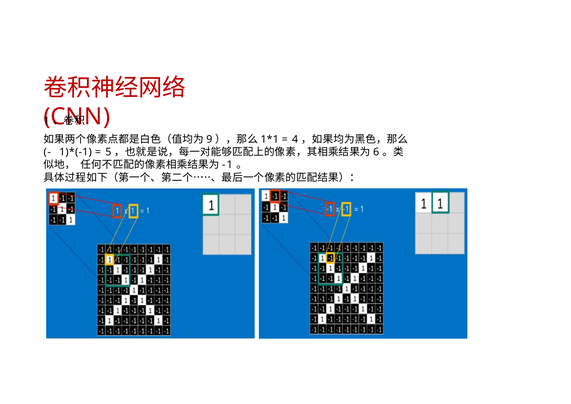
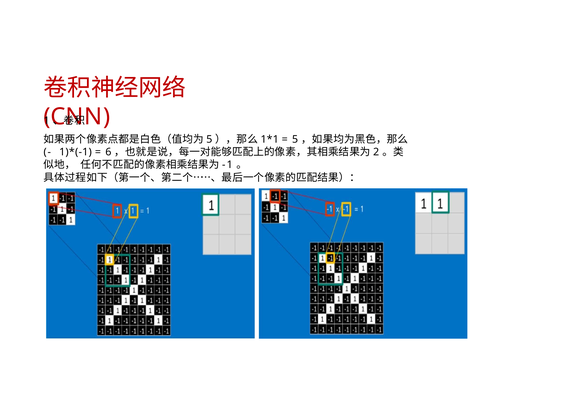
9: 9 -> 5 (209, 139)
4: 4 -> 5 (295, 139)
5: 5 -> 6 (108, 152)
6: 6 -> 2 (376, 152)
